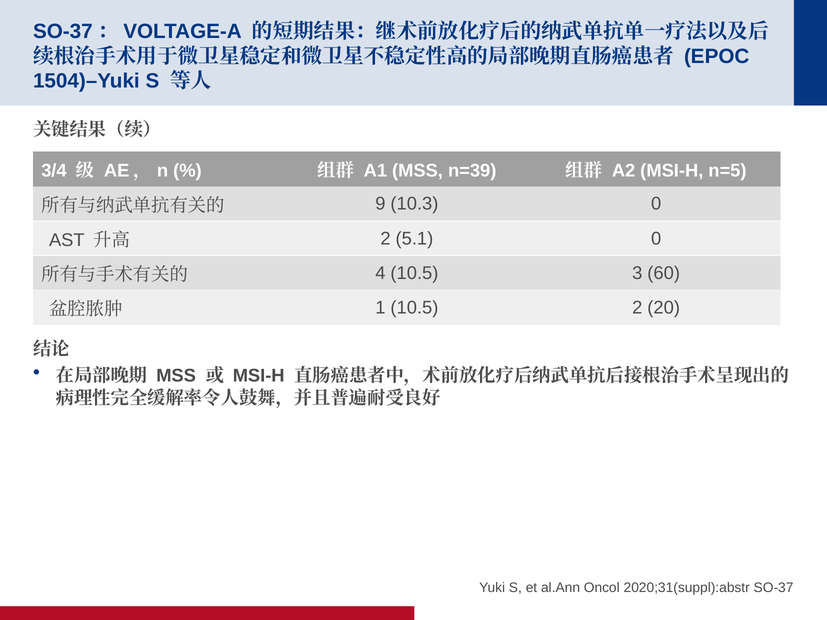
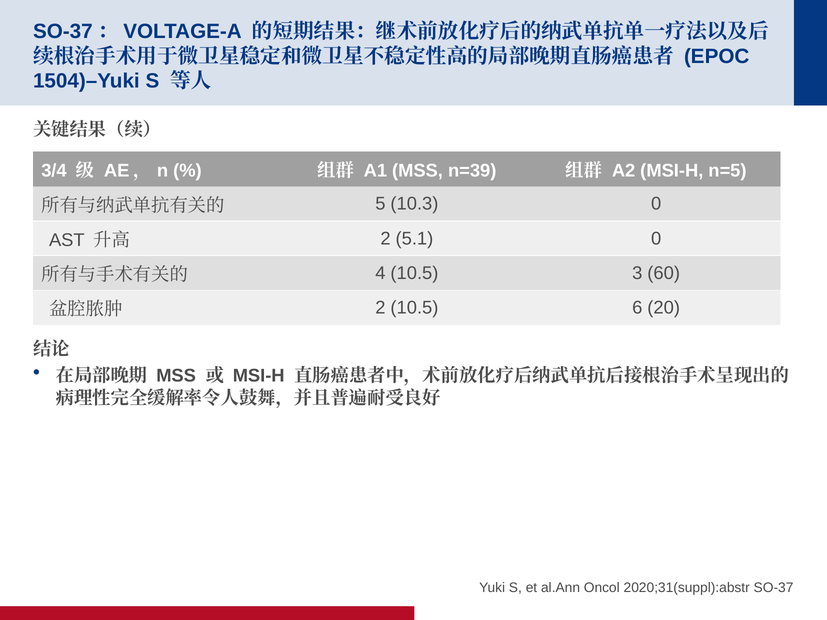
9: 9 -> 5 (380, 204)
1: 1 -> 2 (380, 308)
10.5 2: 2 -> 6 (637, 308)
